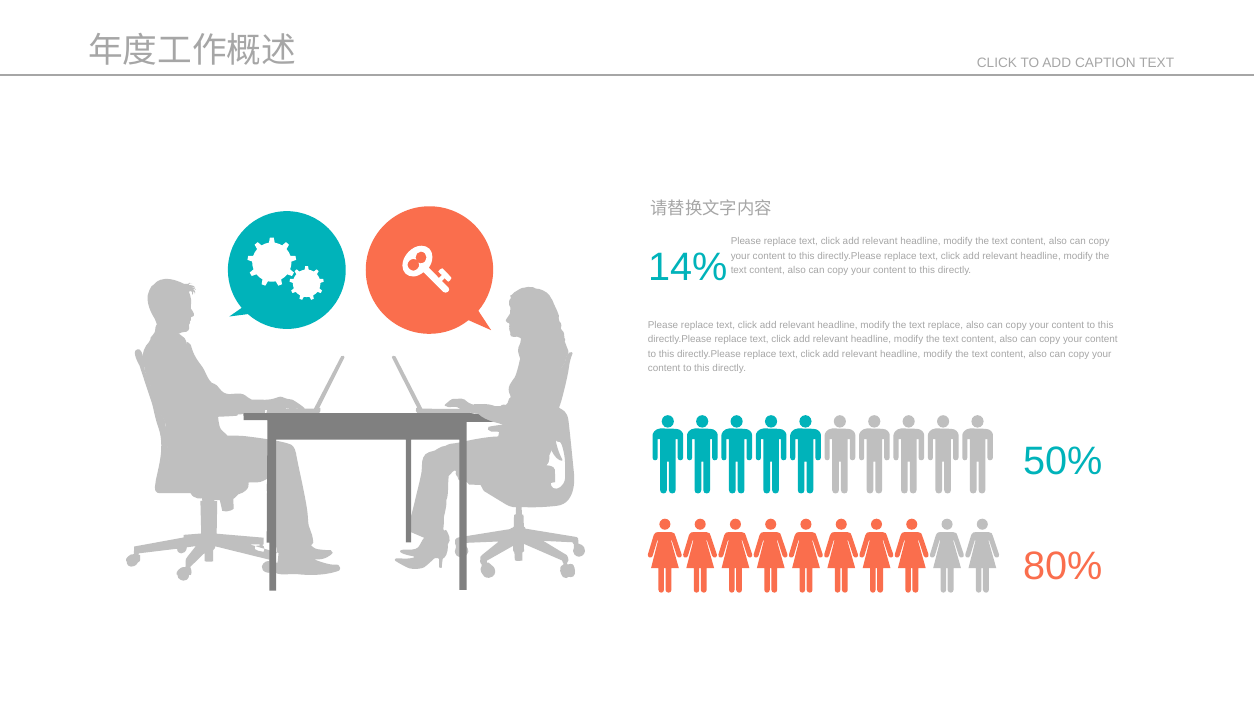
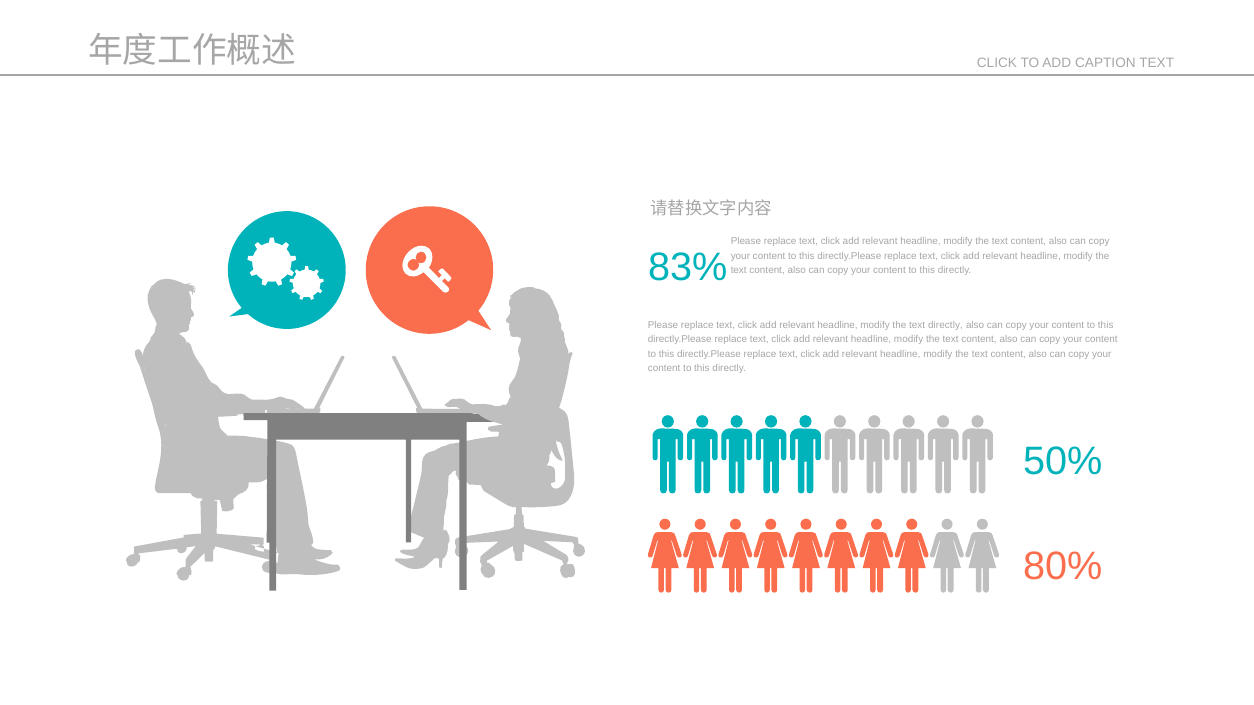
14%: 14% -> 83% (688, 268)
text replace: replace -> directly (945, 326)
